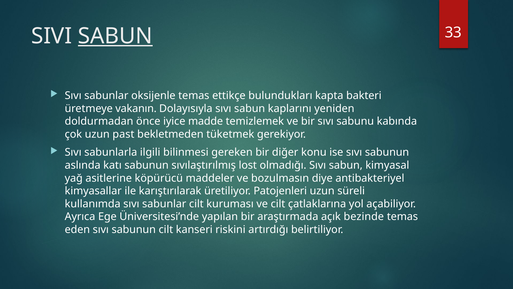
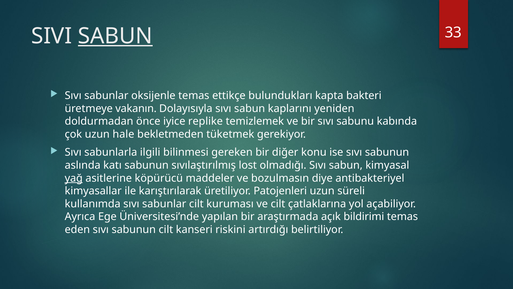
madde: madde -> replike (205, 121)
past: past -> hale (123, 134)
yağ underline: none -> present (74, 178)
bezinde: bezinde -> bildirimi (364, 216)
